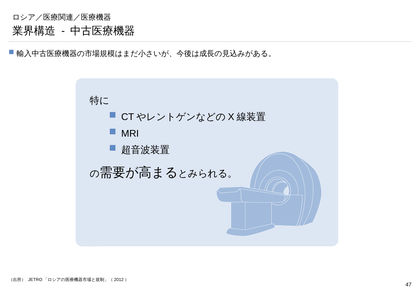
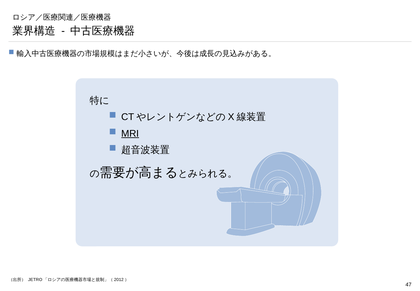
MRI underline: none -> present (130, 133)
